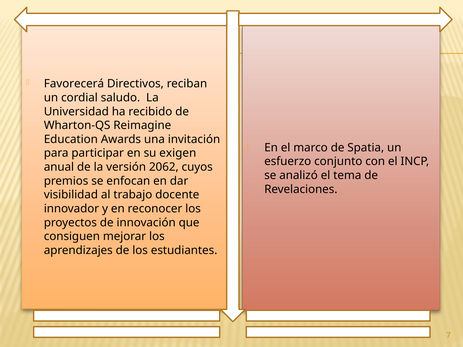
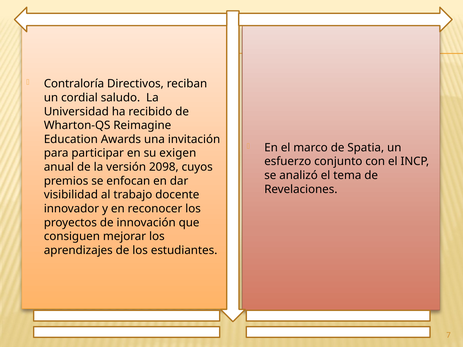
Favorecerá: Favorecerá -> Contraloría (74, 84)
2062: 2062 -> 2098 (164, 167)
